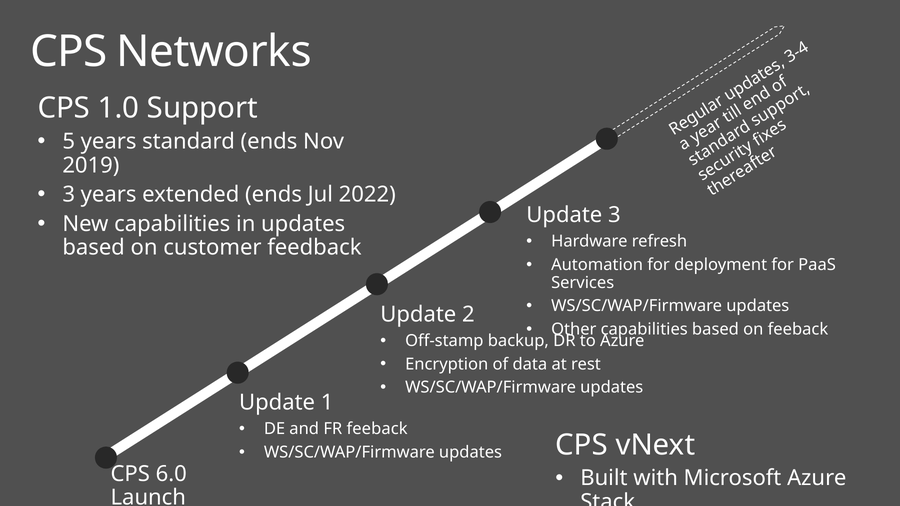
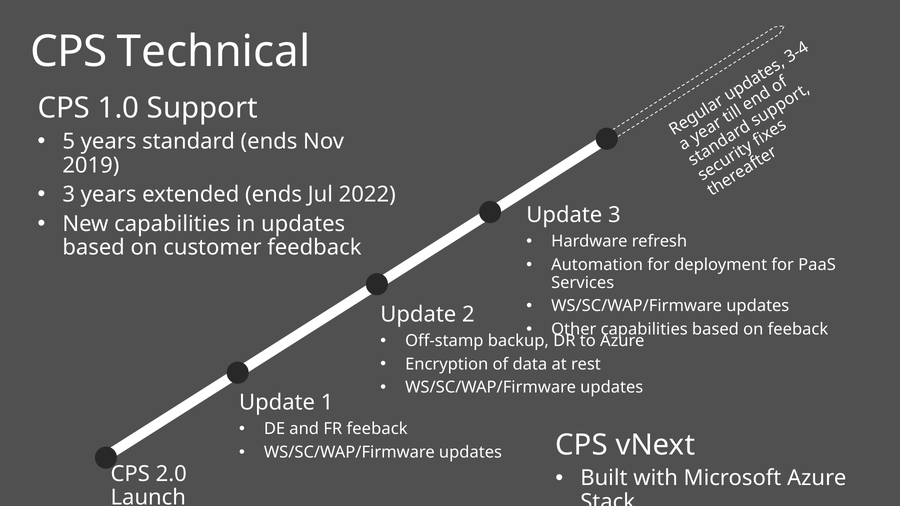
Networks: Networks -> Technical (214, 52)
6.0: 6.0 -> 2.0 (171, 474)
